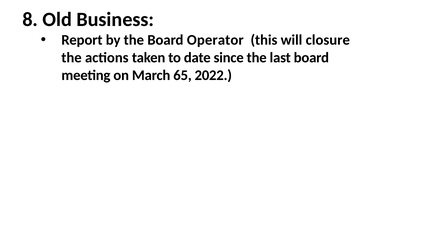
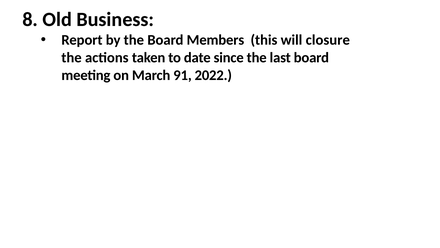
Operator: Operator -> Members (215, 40)
65: 65 -> 91 (183, 75)
